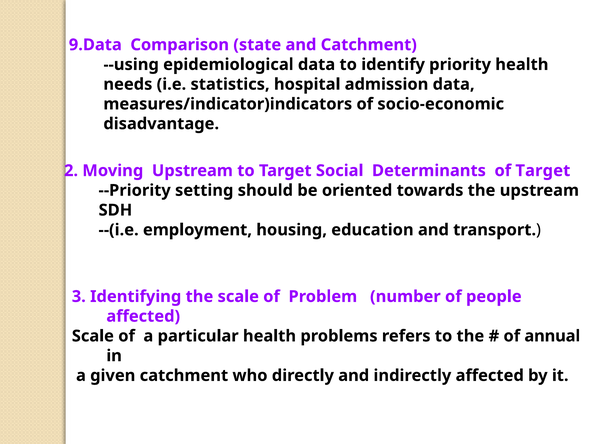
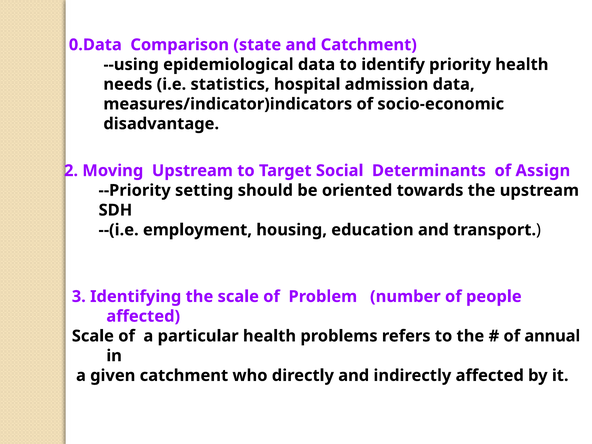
9.Data: 9.Data -> 0.Data (95, 45)
of Target: Target -> Assign (543, 171)
